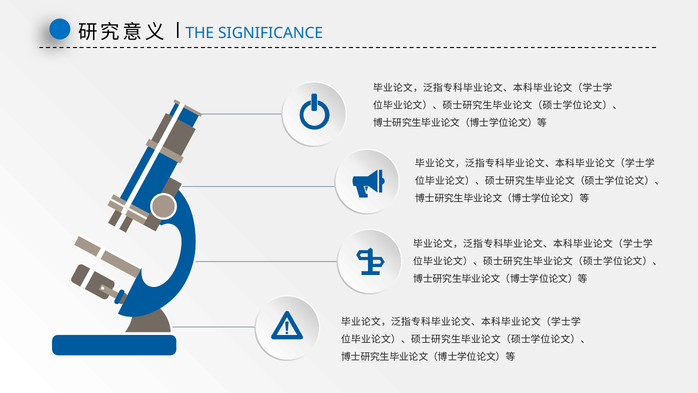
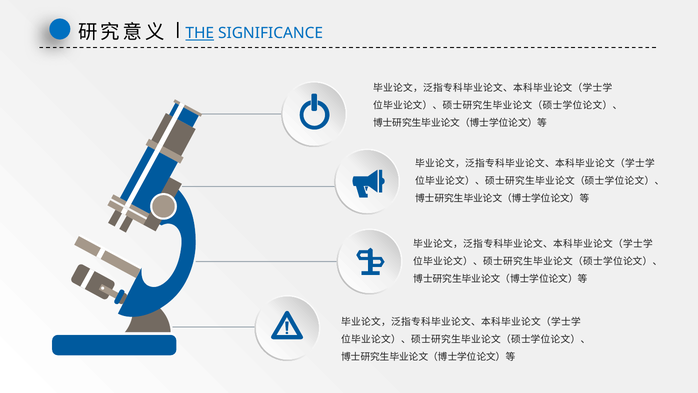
THE underline: none -> present (200, 33)
